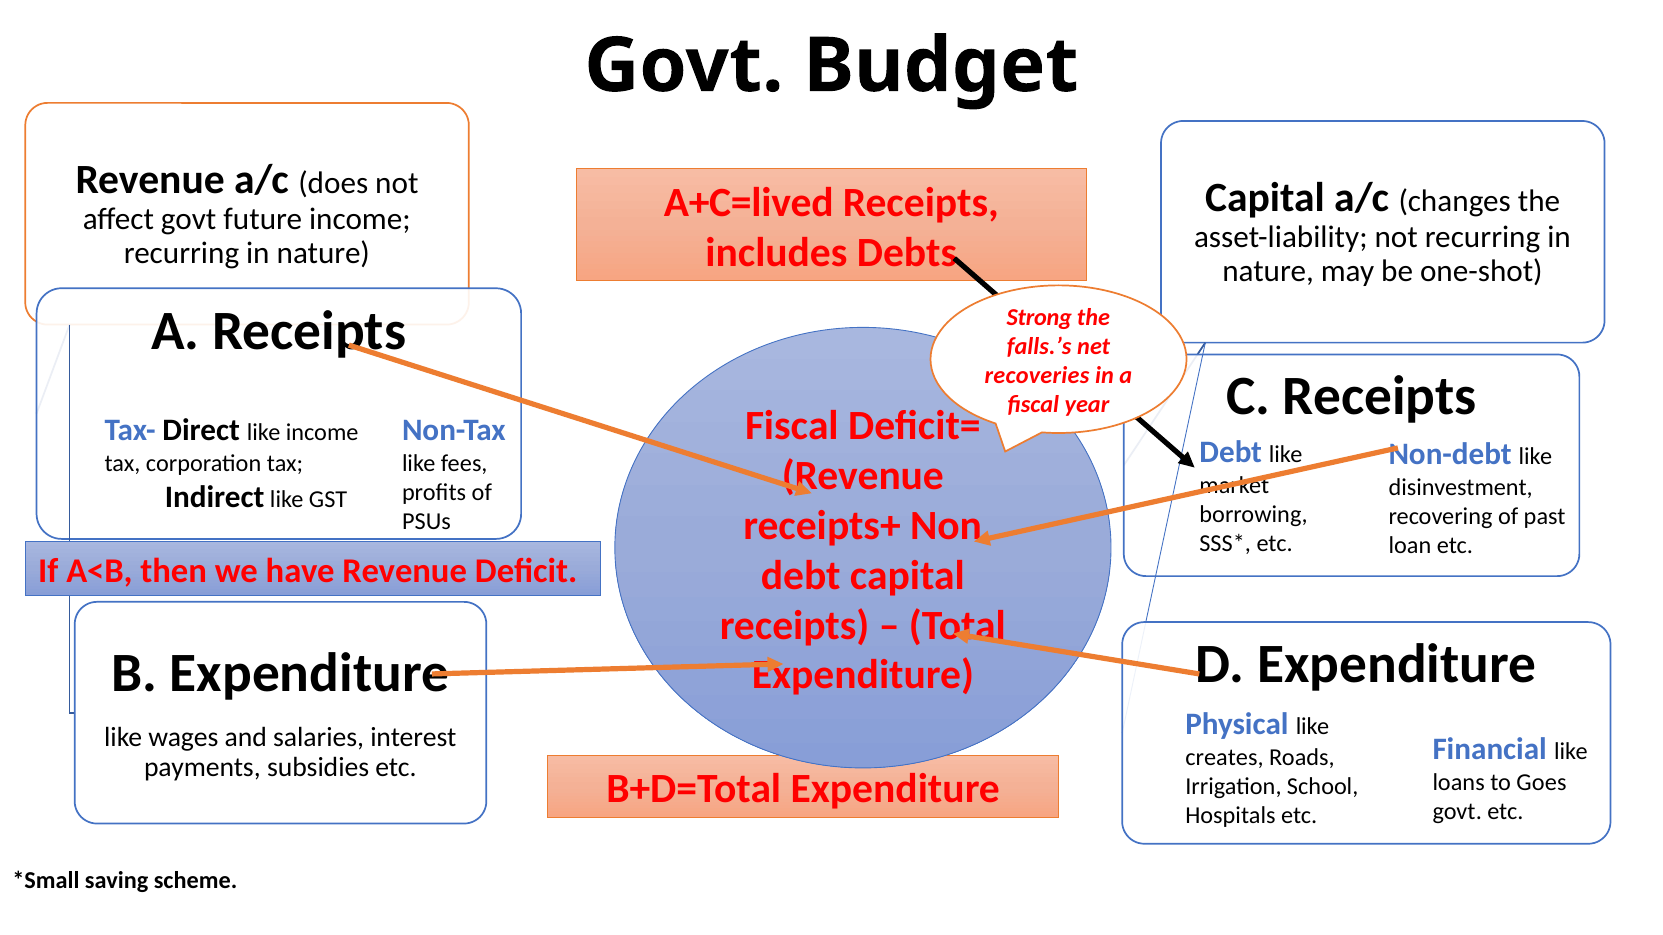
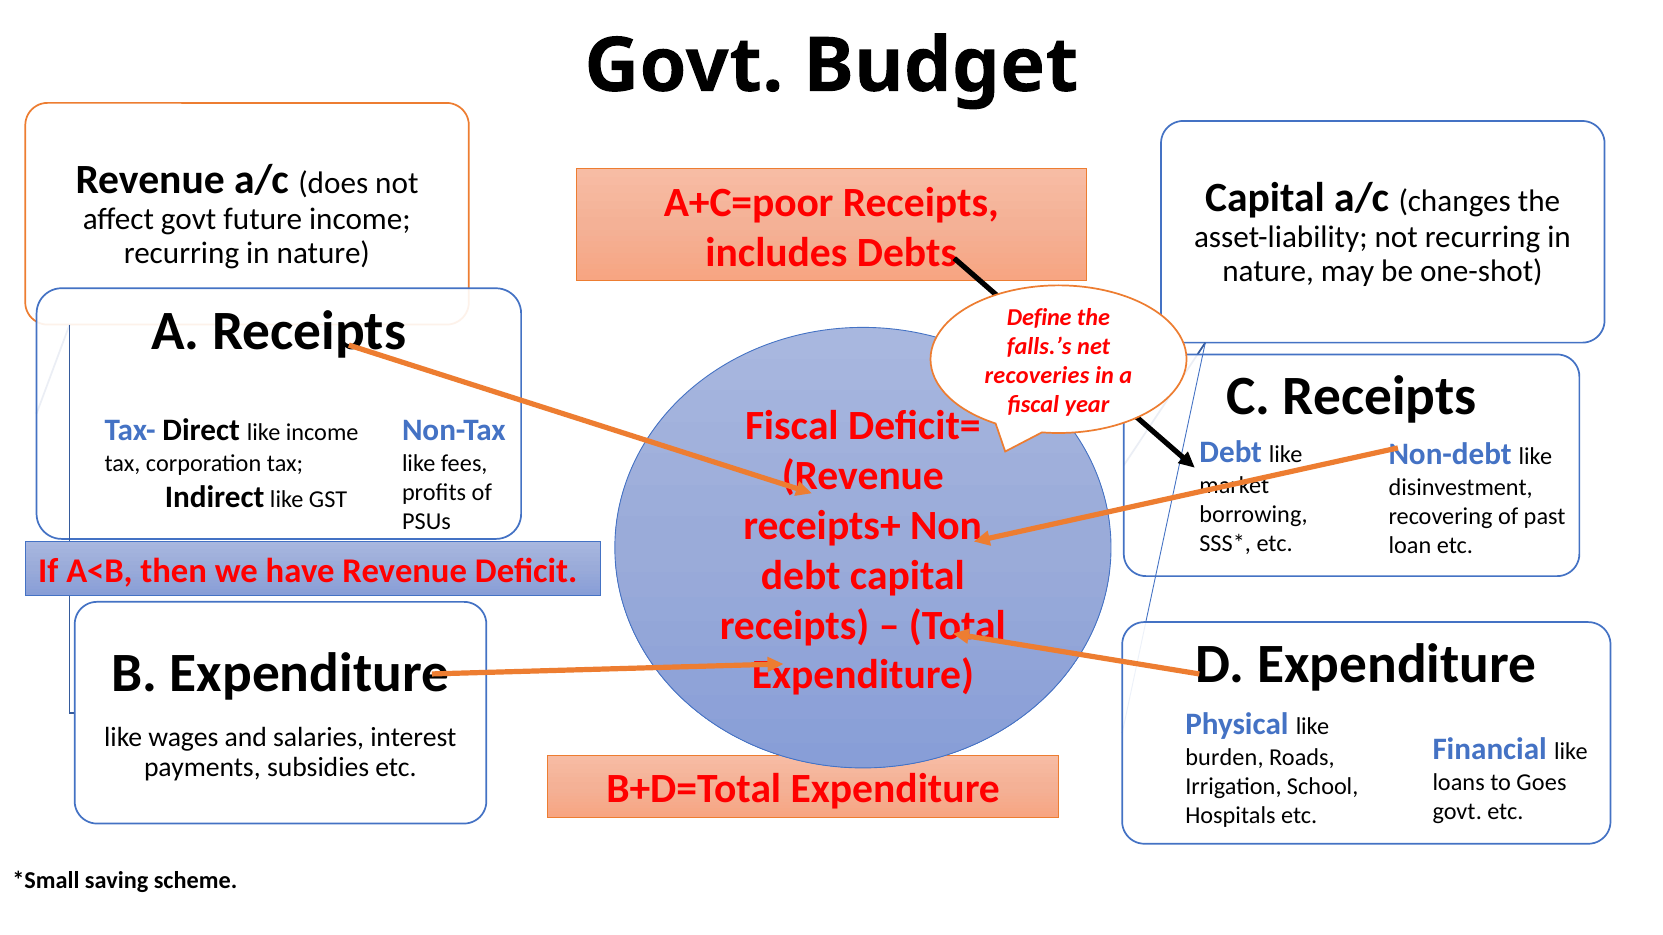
A+C=lived: A+C=lived -> A+C=poor (749, 203)
Strong: Strong -> Define (1039, 317)
creates: creates -> burden (1224, 758)
